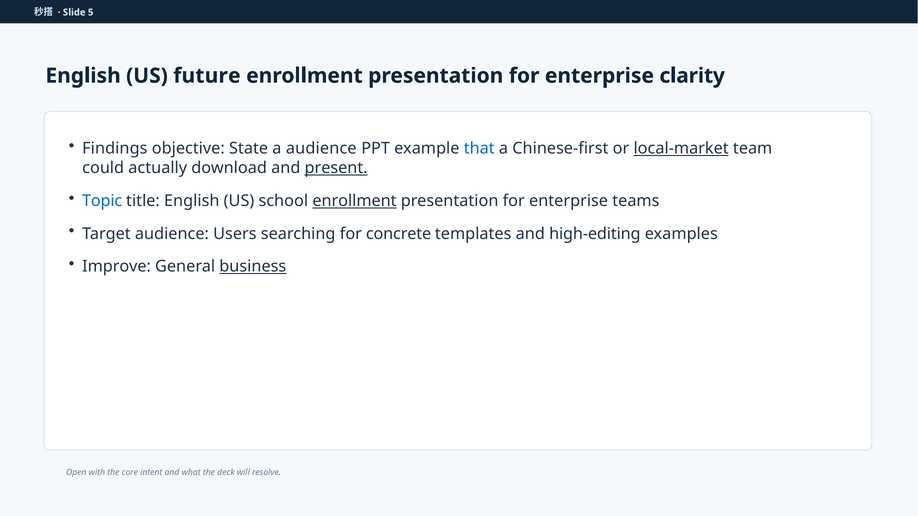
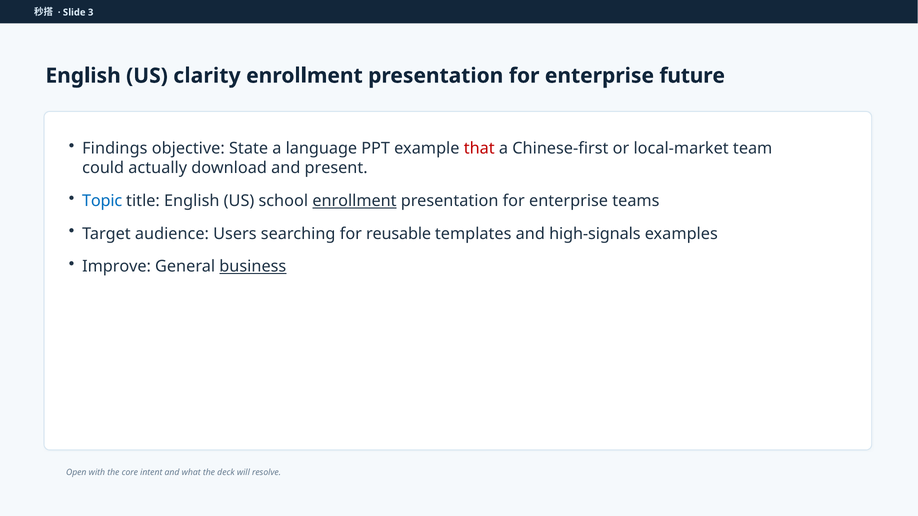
5: 5 -> 3 (91, 12)
future: future -> clarity (207, 76)
clarity: clarity -> future (692, 76)
a audience: audience -> language (321, 149)
that colour: blue -> red (479, 149)
local-market underline: present -> none (681, 149)
present underline: present -> none (336, 168)
concrete: concrete -> reusable (399, 234)
high-editing: high-editing -> high-signals (595, 234)
